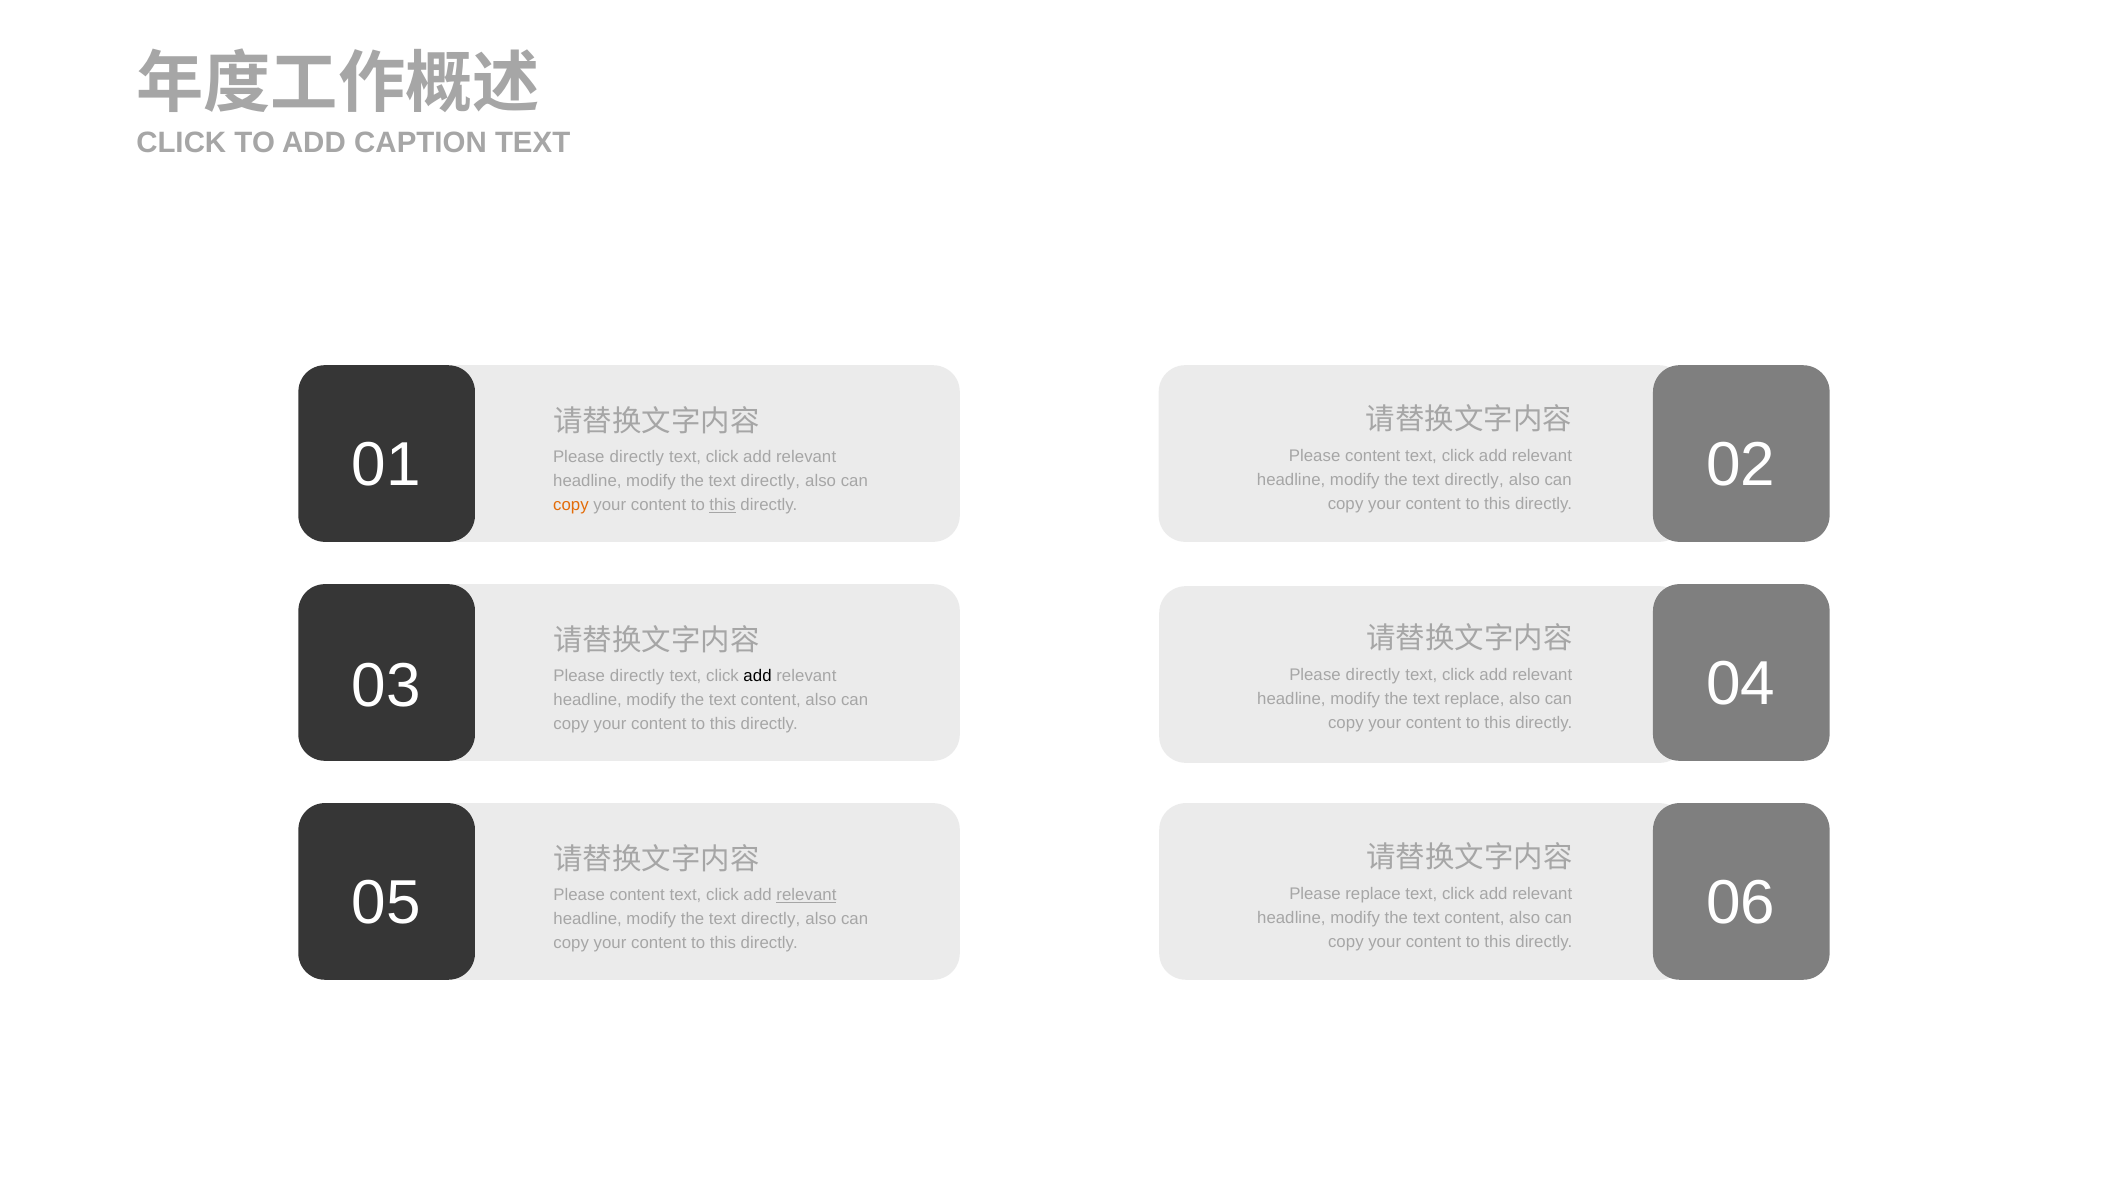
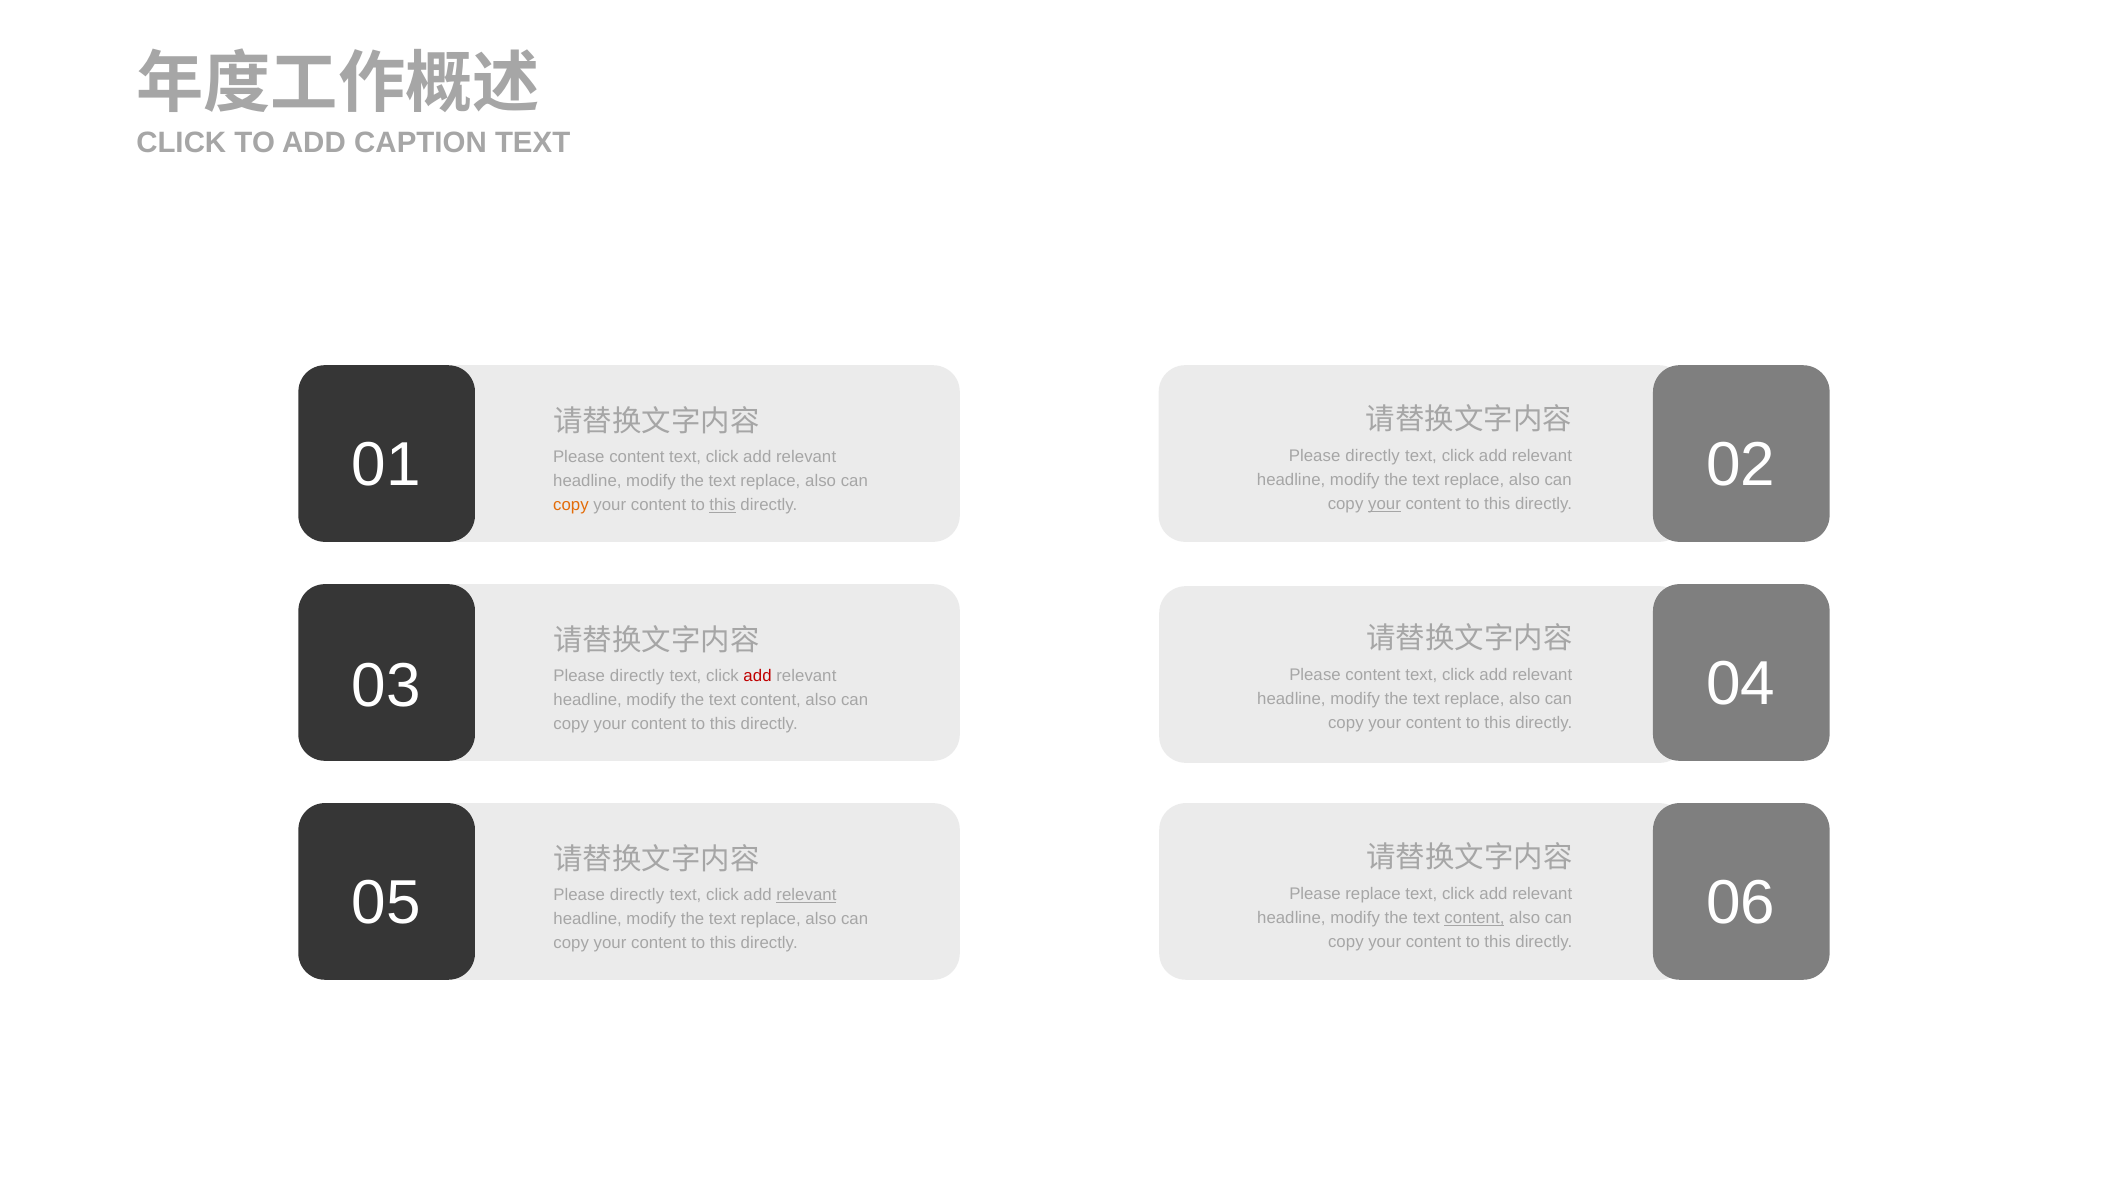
content: content -> directly (1373, 456)
directly: directly -> content (637, 457)
directly: directly -> replace (1474, 480)
directly: directly -> replace (770, 481)
your underline: none -> present (1384, 504)
directly: directly -> content (1373, 675)
add colour: black -> red (758, 676)
content: content -> directly (637, 895)
content underline: none -> present (1474, 918)
directly: directly -> replace (771, 919)
